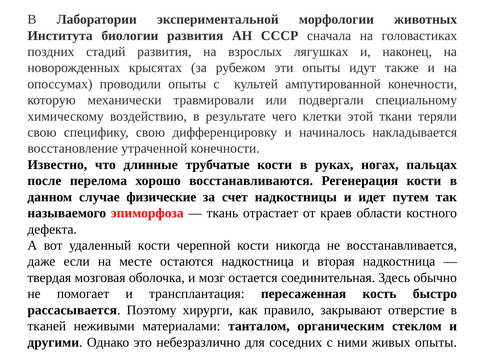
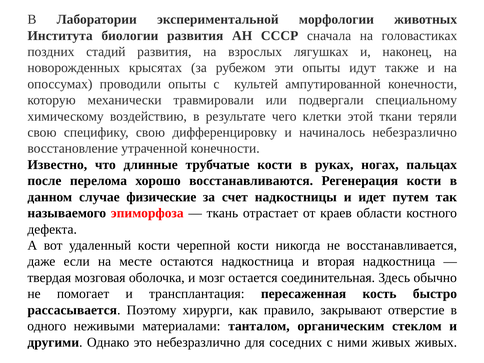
начиналось накладывается: накладывается -> небезразлично (415, 132)
тканей: тканей -> одного (47, 326)
живых опыты: опыты -> живых (436, 342)
